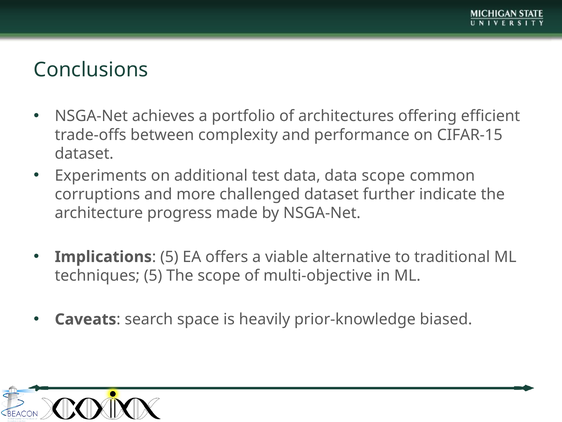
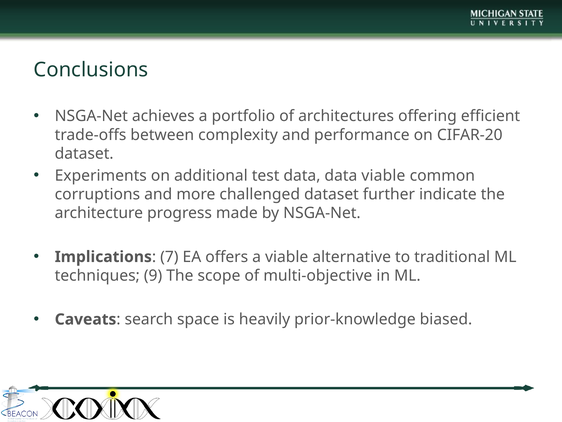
CIFAR-15: CIFAR-15 -> CIFAR-20 (470, 135)
data scope: scope -> viable (383, 175)
5: 5 -> 7 (169, 257)
techniques 5: 5 -> 9 (153, 275)
